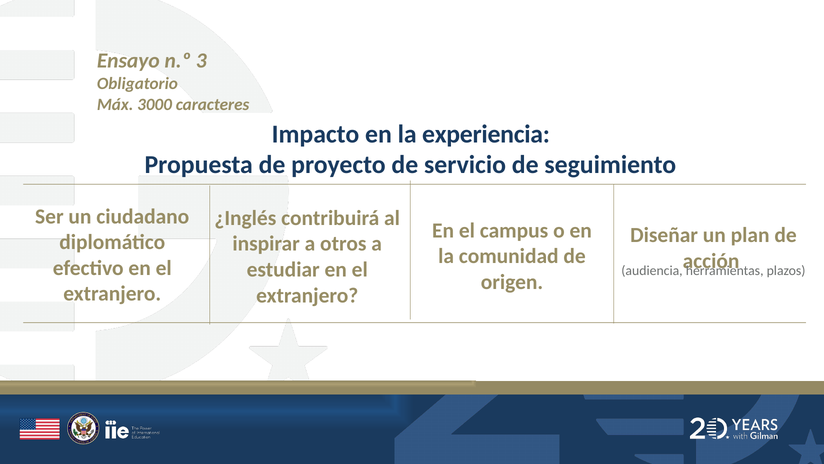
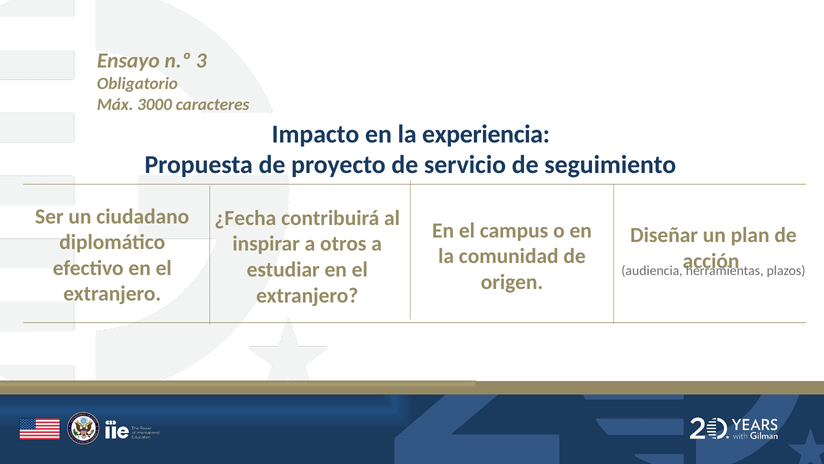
¿Inglés: ¿Inglés -> ¿Fecha (245, 218)
